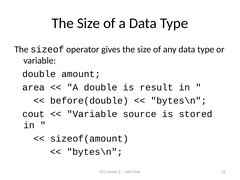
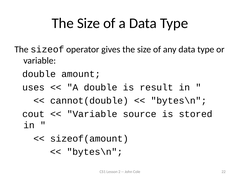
area: area -> uses (33, 87)
before(double: before(double -> cannot(double (89, 101)
